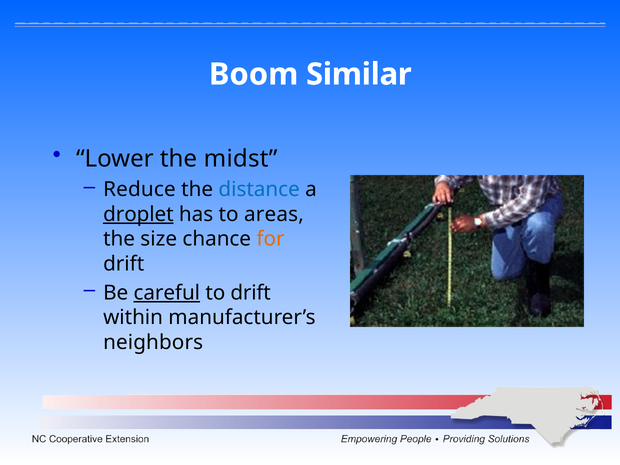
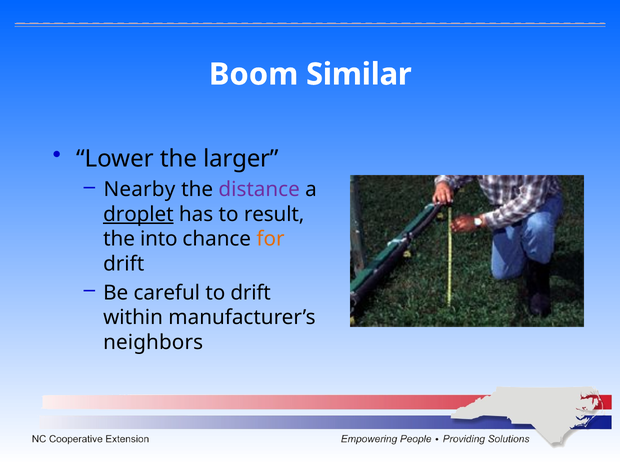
midst: midst -> larger (241, 159)
Reduce: Reduce -> Nearby (139, 190)
distance colour: blue -> purple (259, 190)
areas: areas -> result (274, 214)
size: size -> into (159, 239)
careful underline: present -> none (167, 293)
